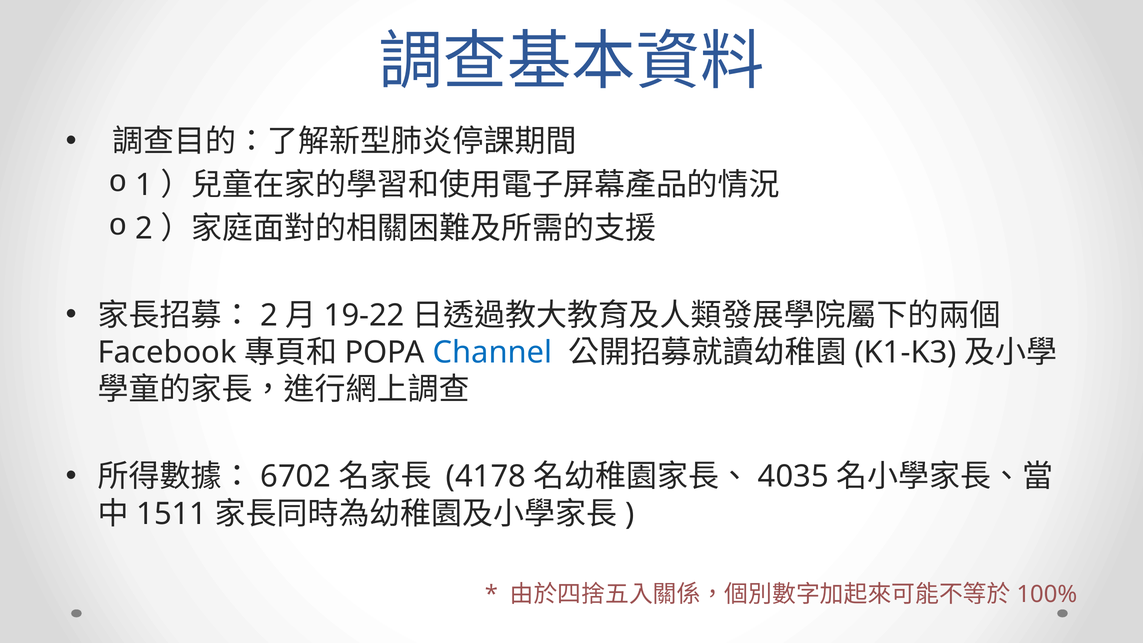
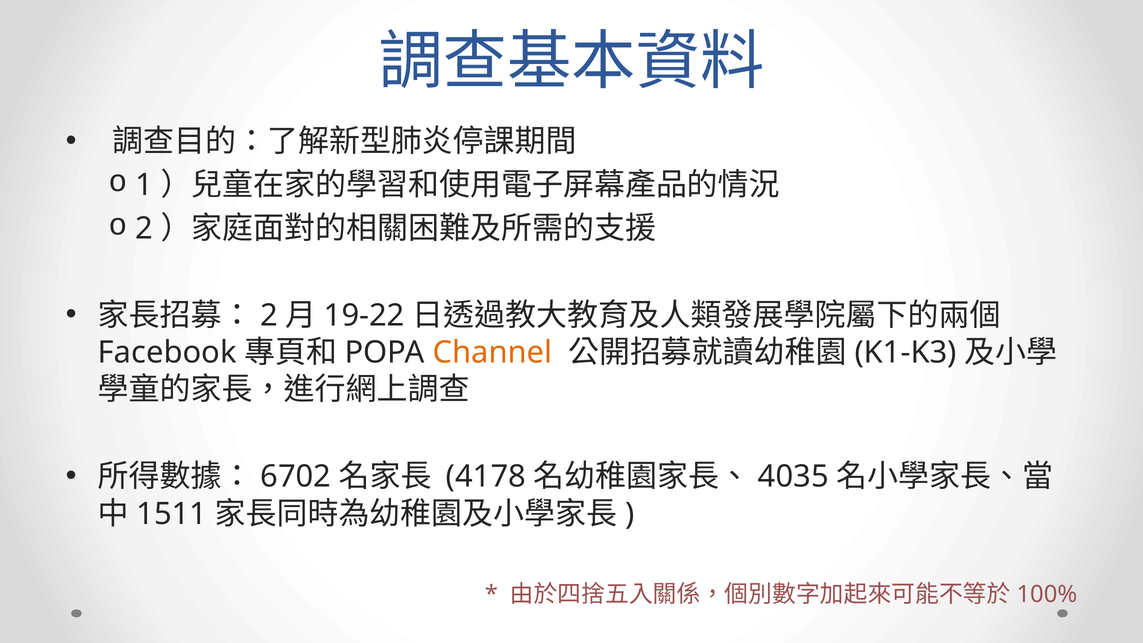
Channel colour: blue -> orange (492, 352)
